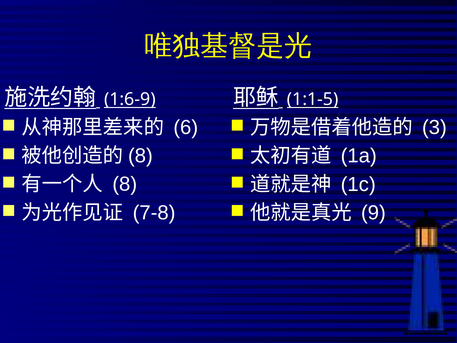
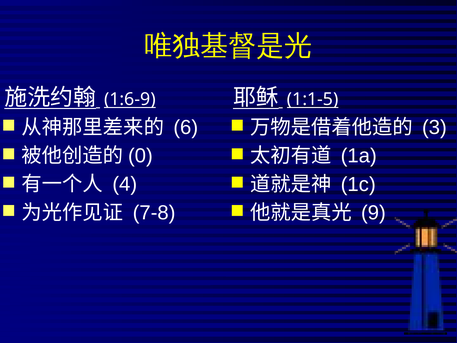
8: 8 -> 0 (141, 156)
8: 8 -> 4 (125, 184)
